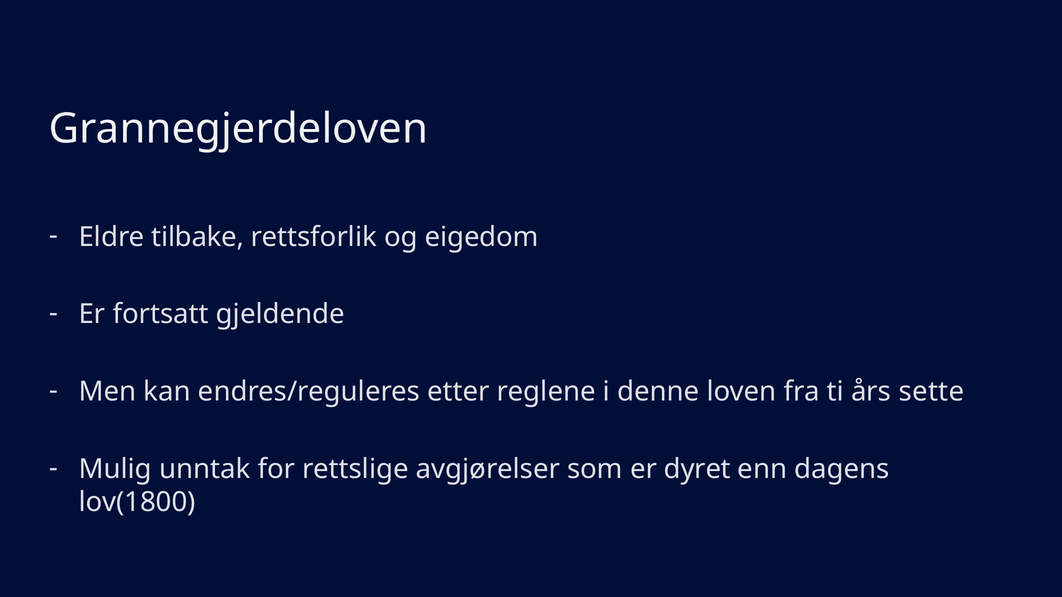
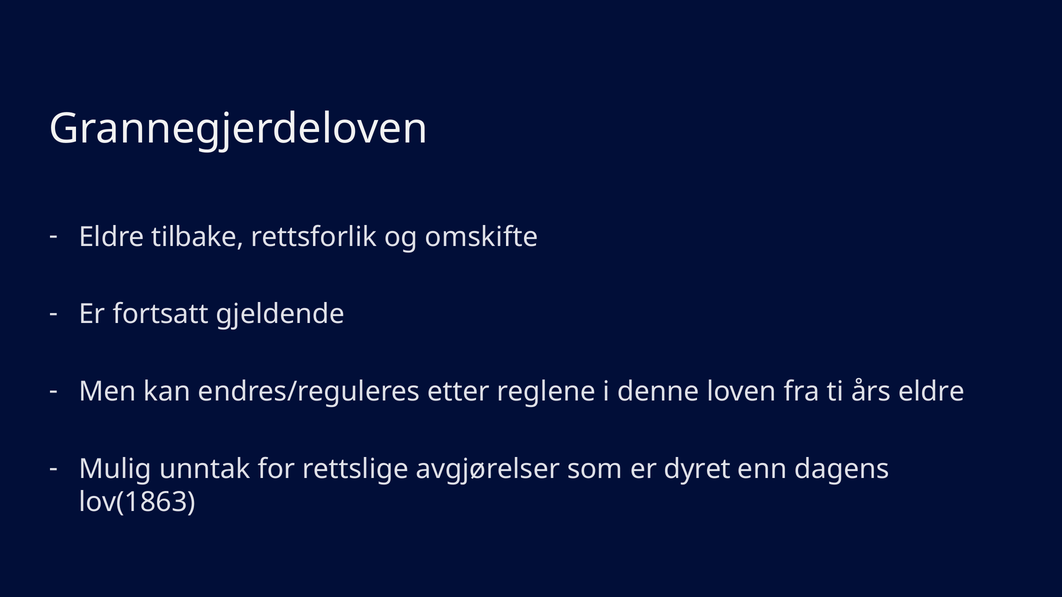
eigedom: eigedom -> omskifte (482, 237)
års sette: sette -> eldre (932, 392)
lov(1800: lov(1800 -> lov(1863 (137, 502)
